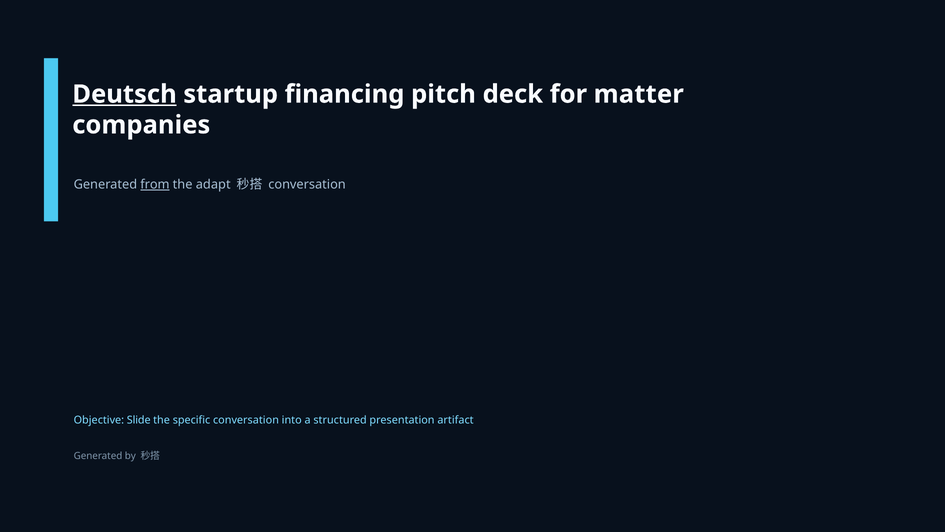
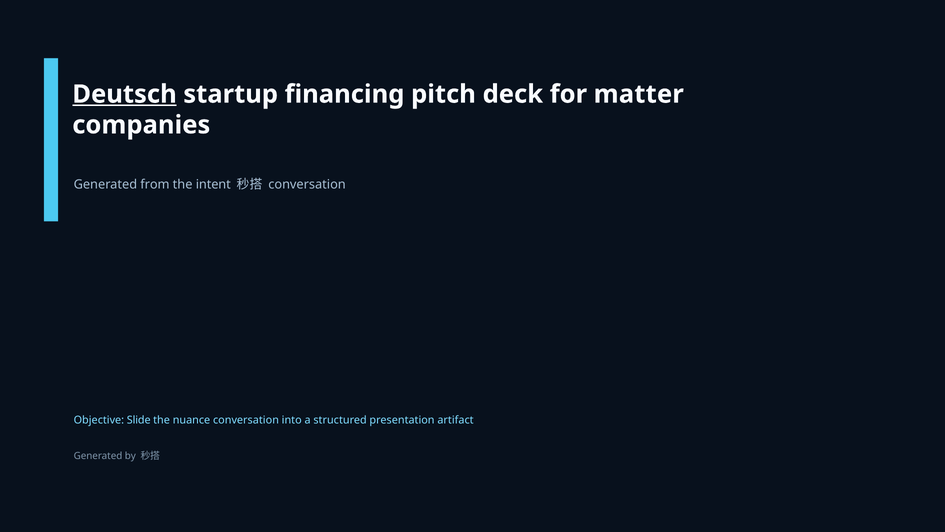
from underline: present -> none (155, 184)
adapt: adapt -> intent (213, 184)
specific: specific -> nuance (191, 420)
